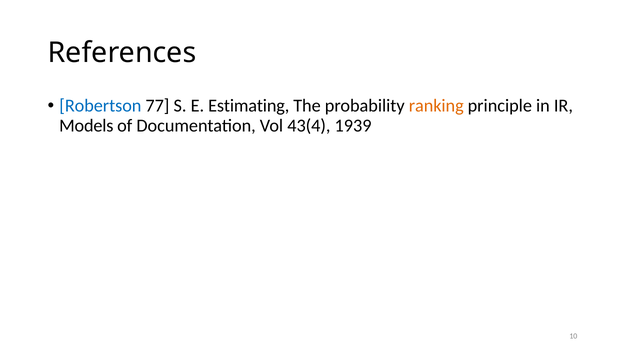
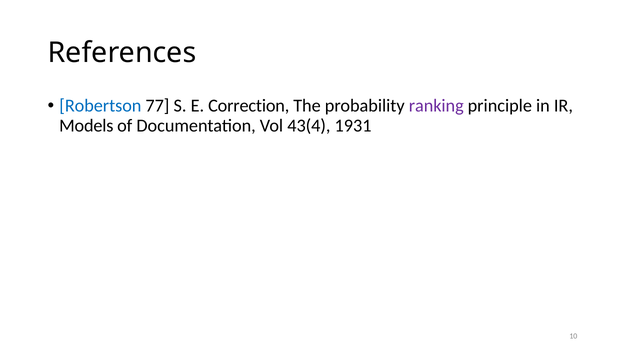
Estimating: Estimating -> Correction (249, 106)
ranking colour: orange -> purple (436, 106)
1939: 1939 -> 1931 (353, 125)
